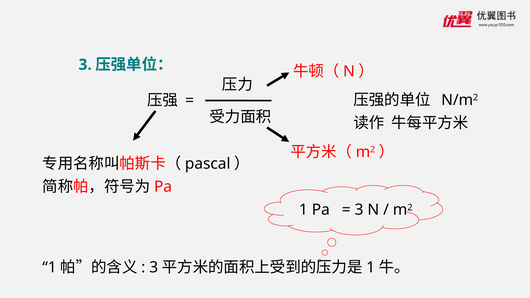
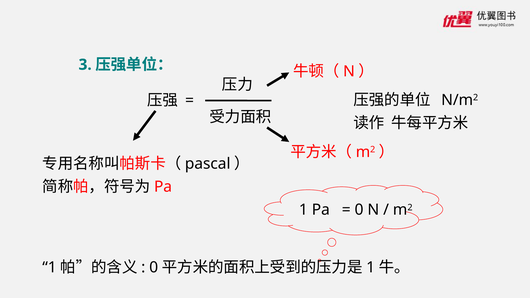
3: 3 -> 0 (359, 210)
3: 3 -> 0 (154, 267)
